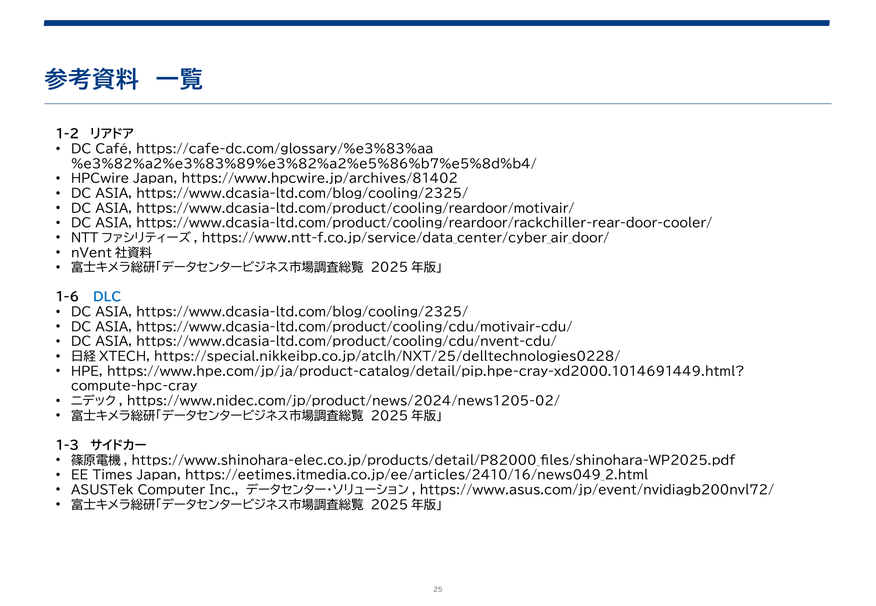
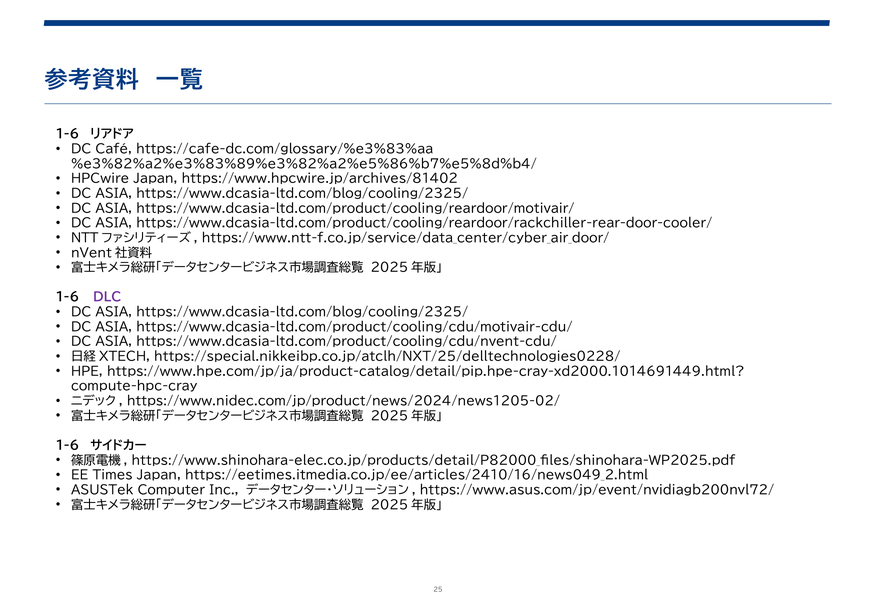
1-2: 1-2 -> 1-6 (67, 134)
DLC colour: blue -> purple (107, 298)
1-3: 1-3 -> 1-6 (67, 446)
